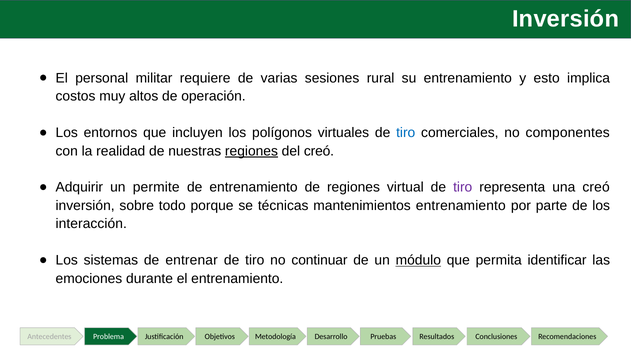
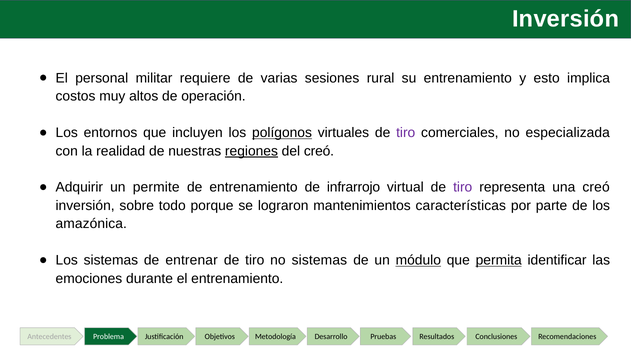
polígonos underline: none -> present (282, 133)
tiro colour: blue -> purple (406, 133)
componentes: componentes -> especializada (568, 133)
de regiones: regiones -> infrarrojo (354, 187)
técnicas: técnicas -> lograron (283, 206)
mantenimientos entrenamiento: entrenamiento -> características (461, 206)
interacción: interacción -> amazónica (91, 224)
no continuar: continuar -> sistemas (319, 260)
permita underline: none -> present (499, 260)
